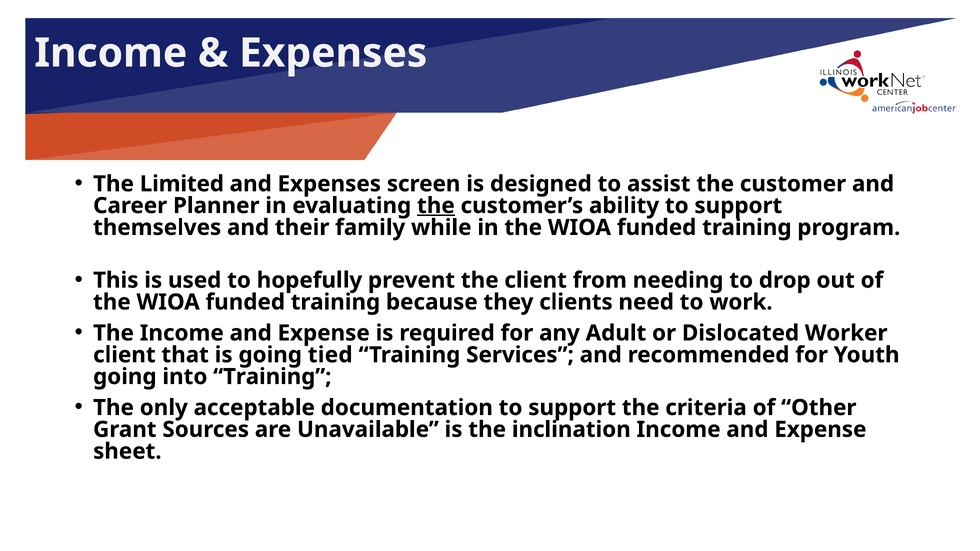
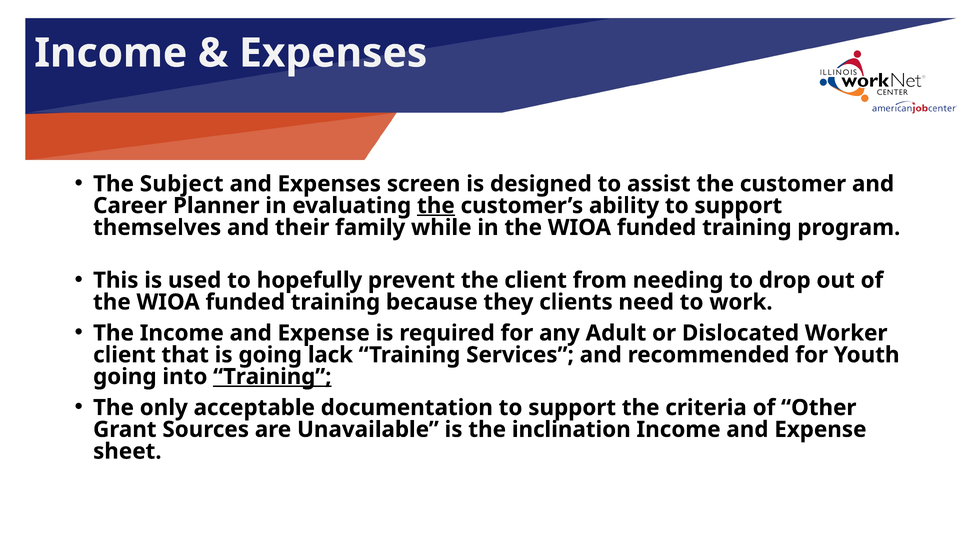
Limited: Limited -> Subject (182, 184)
tied: tied -> lack (330, 355)
Training underline: none -> present (272, 377)
